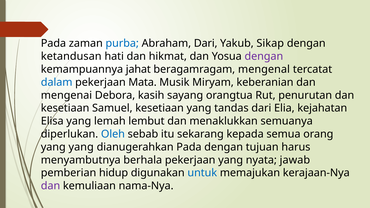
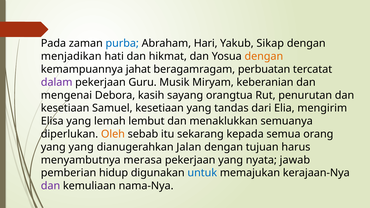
Abraham Dari: Dari -> Hari (206, 43)
ketandusan: ketandusan -> menjadikan (71, 56)
dengan colour: purple -> orange (264, 56)
mengenal: mengenal -> perbuatan (264, 69)
dalam colour: blue -> purple (57, 82)
Mata: Mata -> Guru (143, 82)
kejahatan: kejahatan -> mengirim (322, 108)
Oleh colour: blue -> orange (113, 134)
dianugerahkan Pada: Pada -> Jalan (189, 147)
berhala: berhala -> merasa (143, 160)
